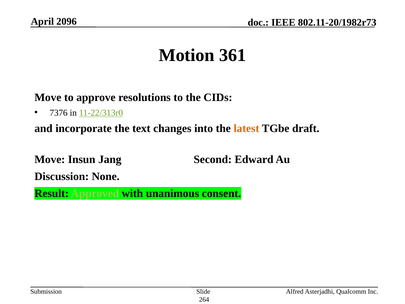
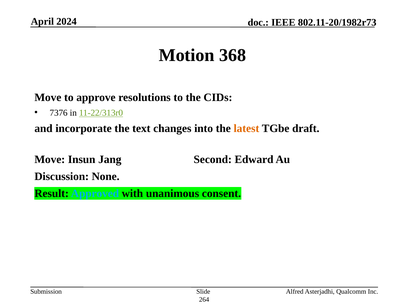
2096: 2096 -> 2024 (67, 21)
361: 361 -> 368 (233, 55)
Approved colour: light green -> light blue (95, 193)
